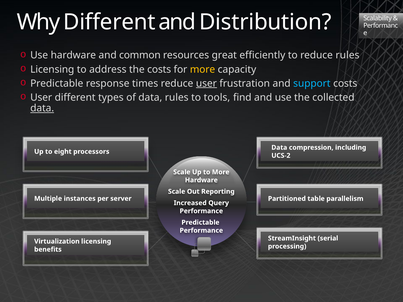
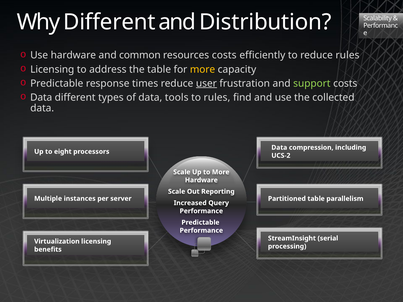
resources great: great -> costs (224, 55)
the costs: costs -> table (159, 69)
support colour: light blue -> light green (312, 83)
User: User -> Data (41, 97)
data rules: rules -> tools (177, 97)
to tools: tools -> rules (217, 97)
data underline: present -> none (42, 108)
